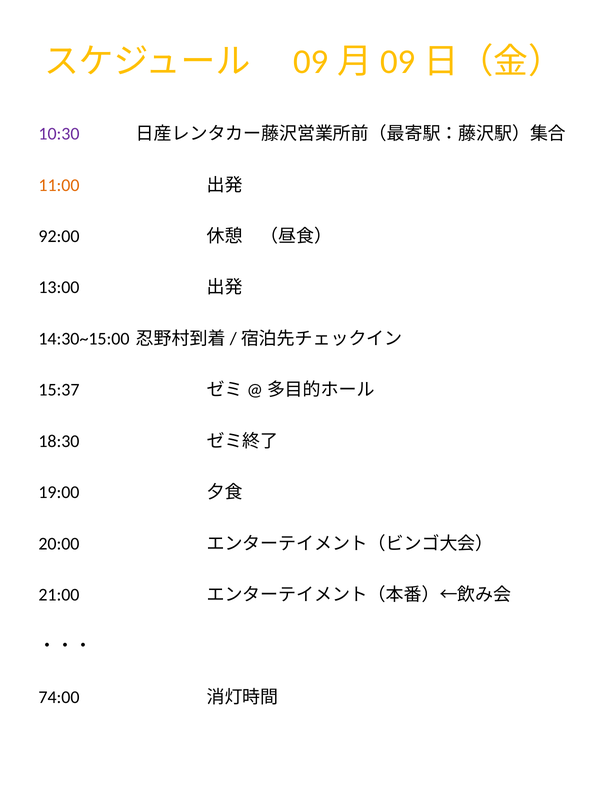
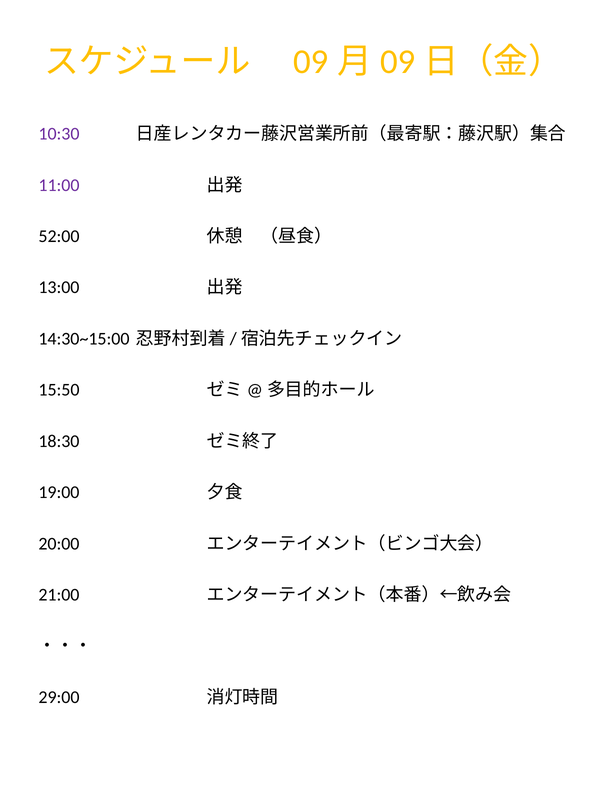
11:00 colour: orange -> purple (59, 185)
92:00: 92:00 -> 52:00 (59, 236)
15:37: 15:37 -> 15:50 (59, 390)
74:00: 74:00 -> 29:00 (59, 698)
